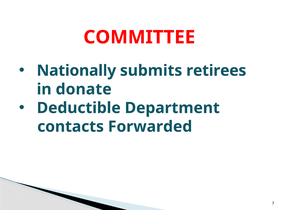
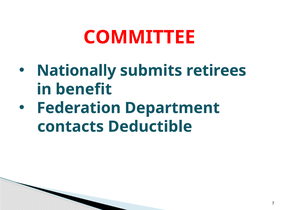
donate: donate -> benefit (84, 90)
Deductible: Deductible -> Federation (79, 108)
Forwarded: Forwarded -> Deductible (150, 127)
